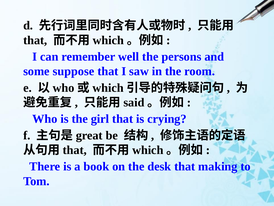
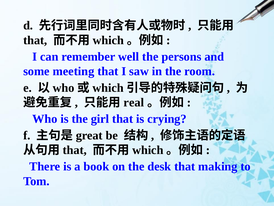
suppose: suppose -> meeting (73, 71)
said: said -> real (134, 102)
